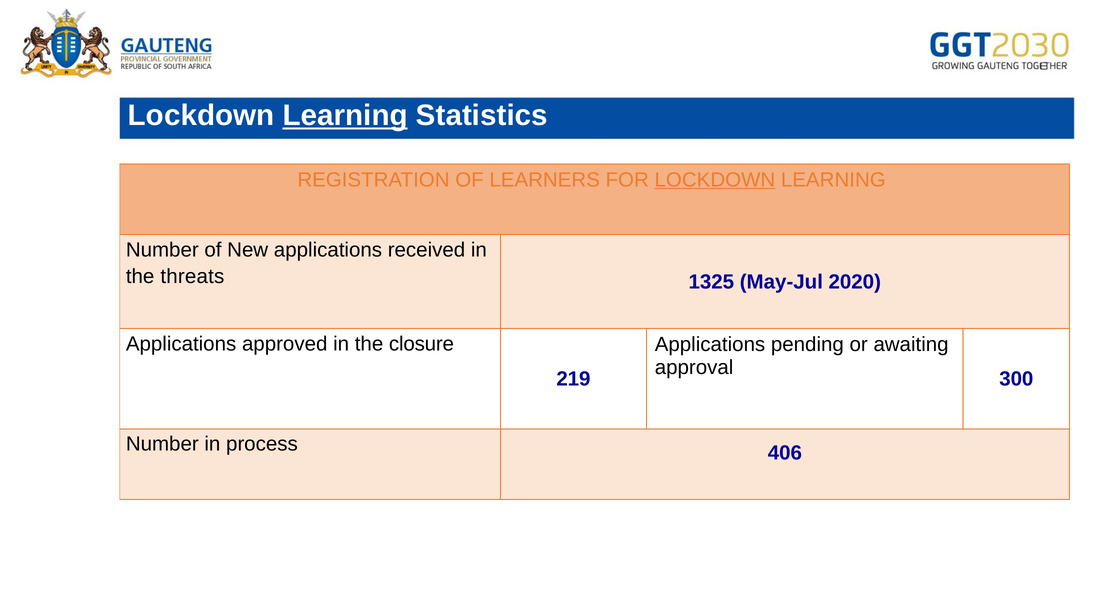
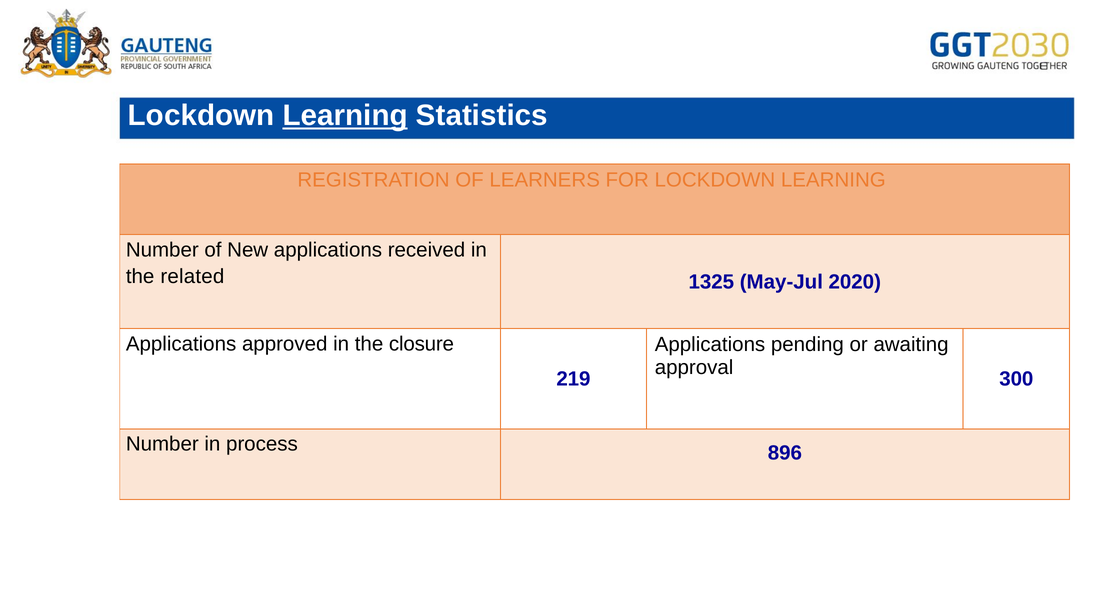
LOCKDOWN underline: present -> none (715, 180)
threats: threats -> related (192, 276)
406: 406 -> 896 (785, 453)
